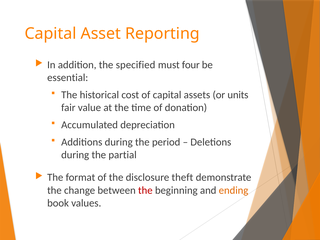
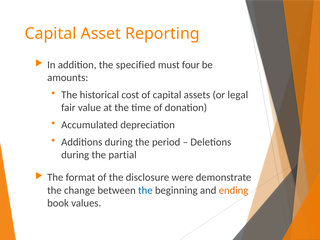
essential: essential -> amounts (68, 78)
units: units -> legal (238, 95)
theft: theft -> were (182, 177)
the colour: red -> blue (145, 190)
